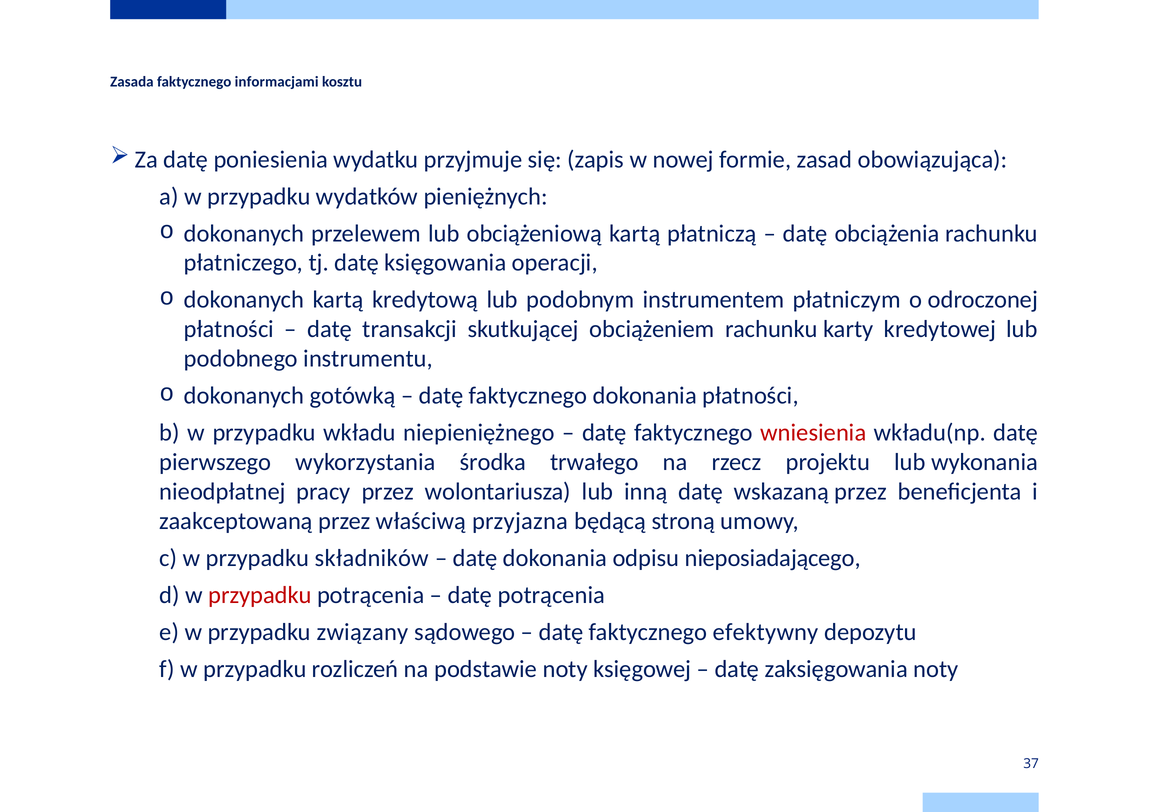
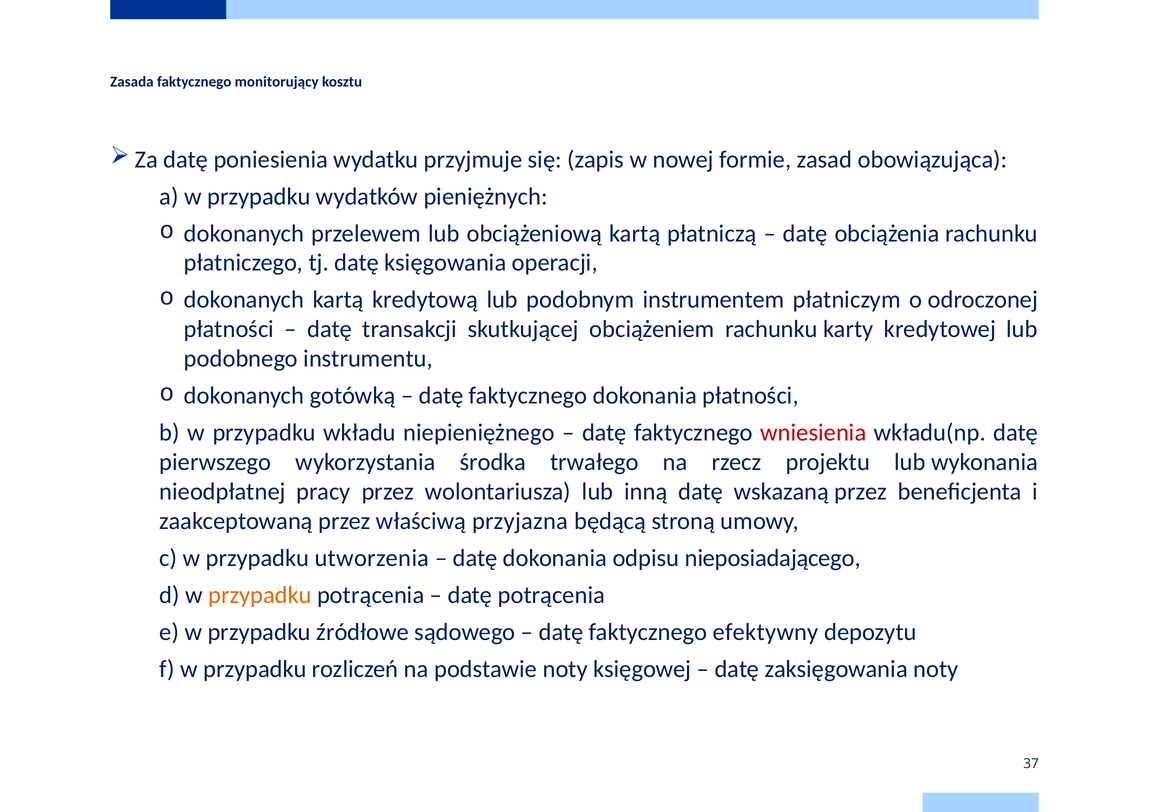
informacjami: informacjami -> monitorujący (277, 82)
składników: składników -> utworzenia (372, 558)
przypadku colour: red -> orange (260, 595)
związany: związany -> źródłowe (363, 632)
